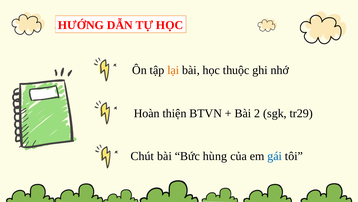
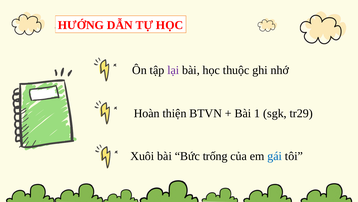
lại colour: orange -> purple (173, 70)
2: 2 -> 1 (257, 113)
Chút: Chút -> Xuôi (142, 156)
hùng: hùng -> trống (215, 156)
